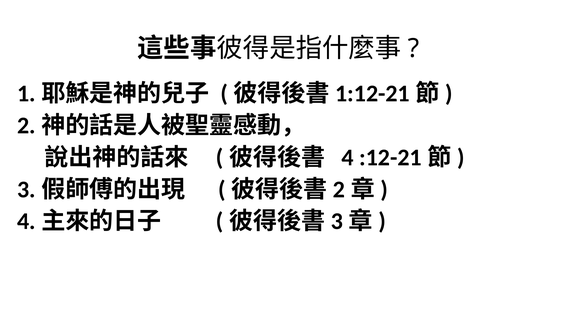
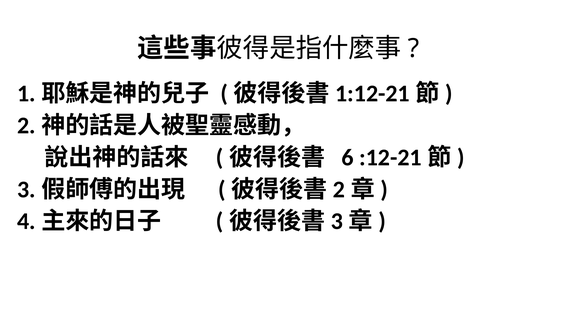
4: 4 -> 6 (348, 158)
